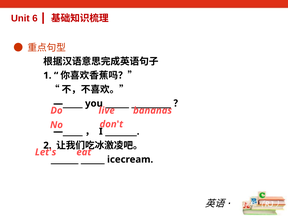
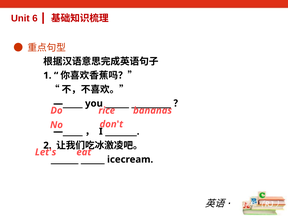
live: live -> rice (107, 110)
